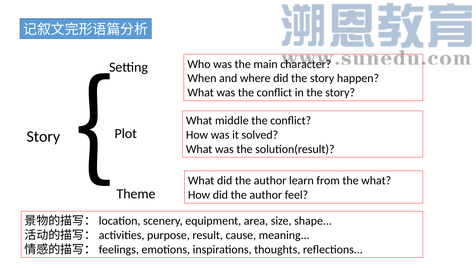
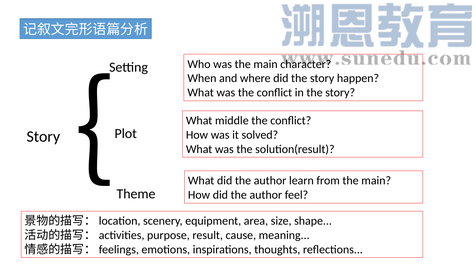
from the what: what -> main (376, 181)
